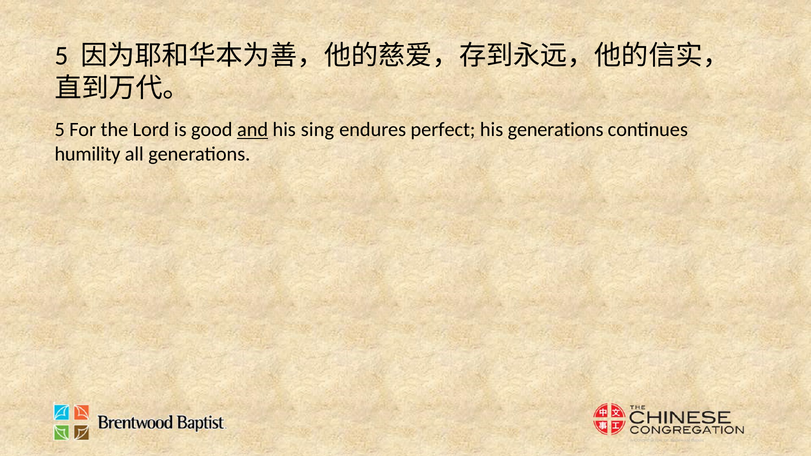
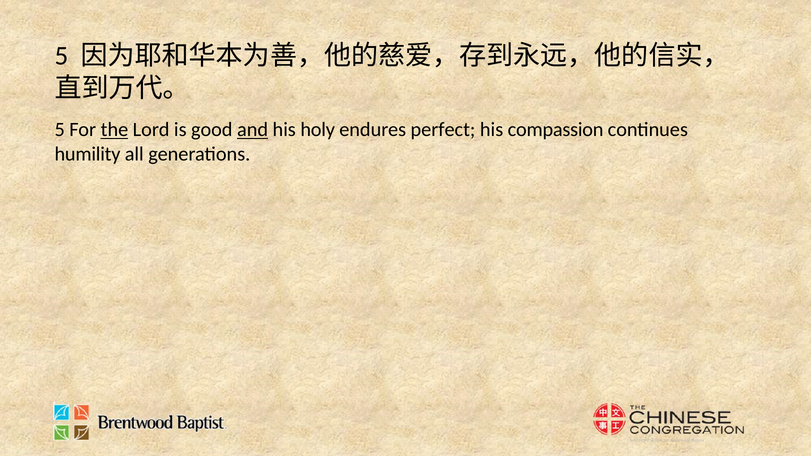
the underline: none -> present (114, 130)
sing: sing -> holy (318, 130)
his generations: generations -> compassion (556, 130)
